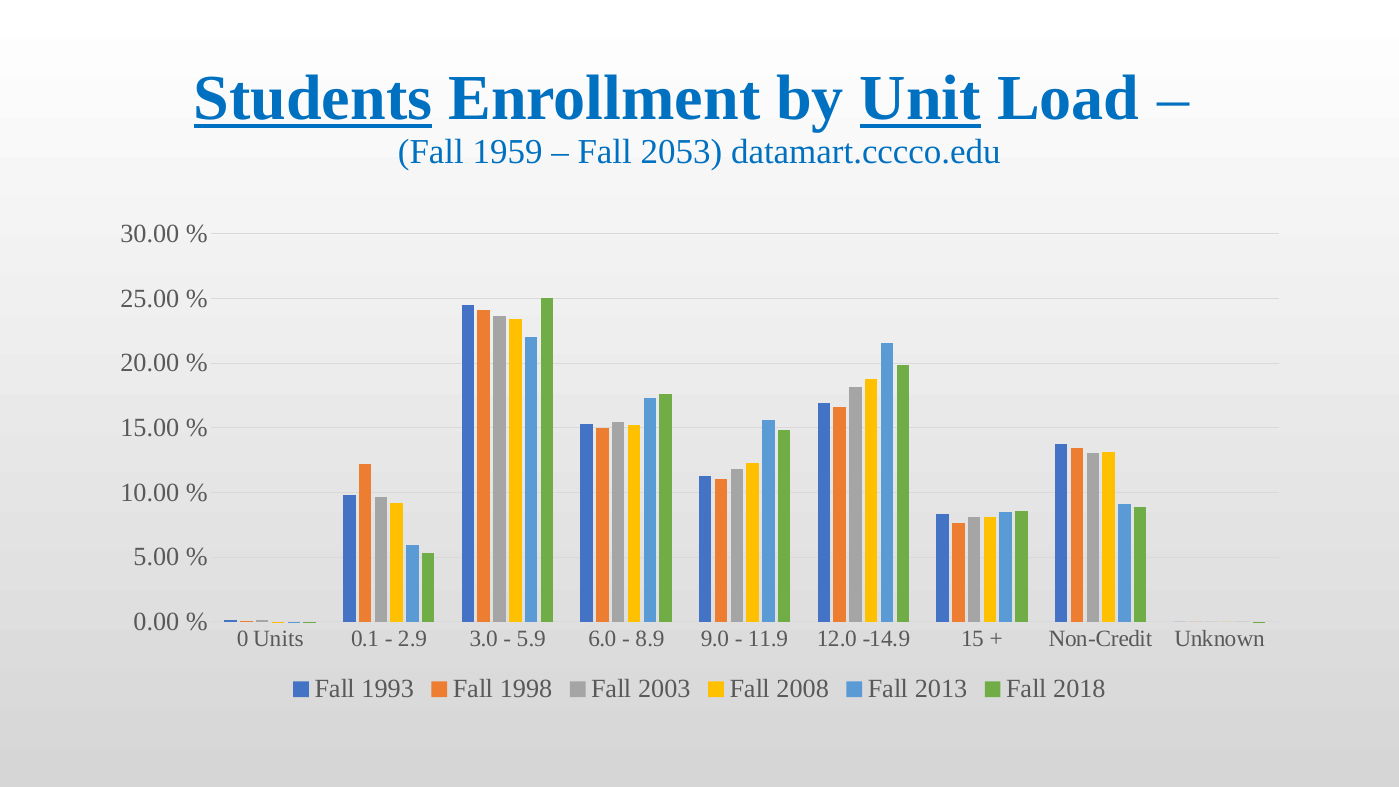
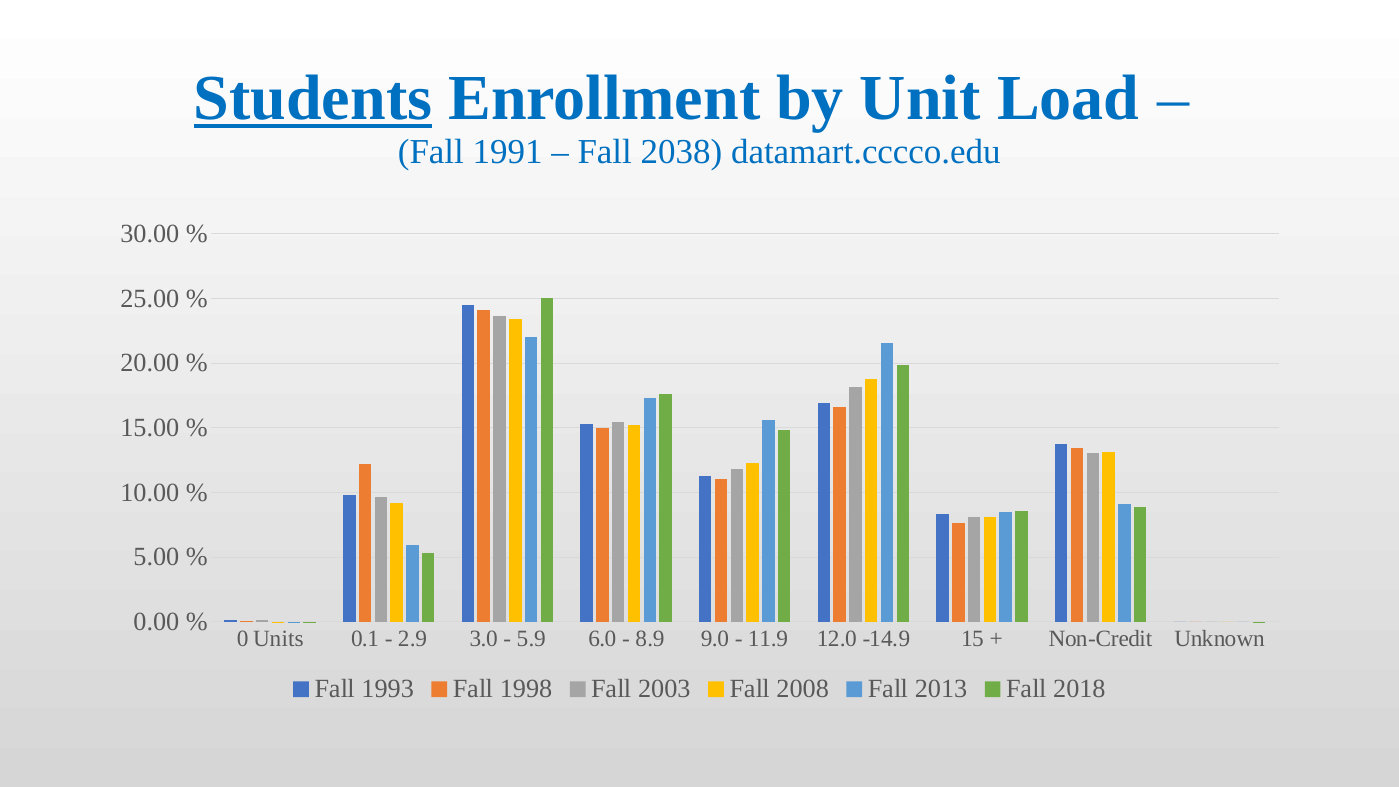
Unit underline: present -> none (921, 99)
1959: 1959 -> 1991 (508, 152)
2053: 2053 -> 2038 (681, 152)
